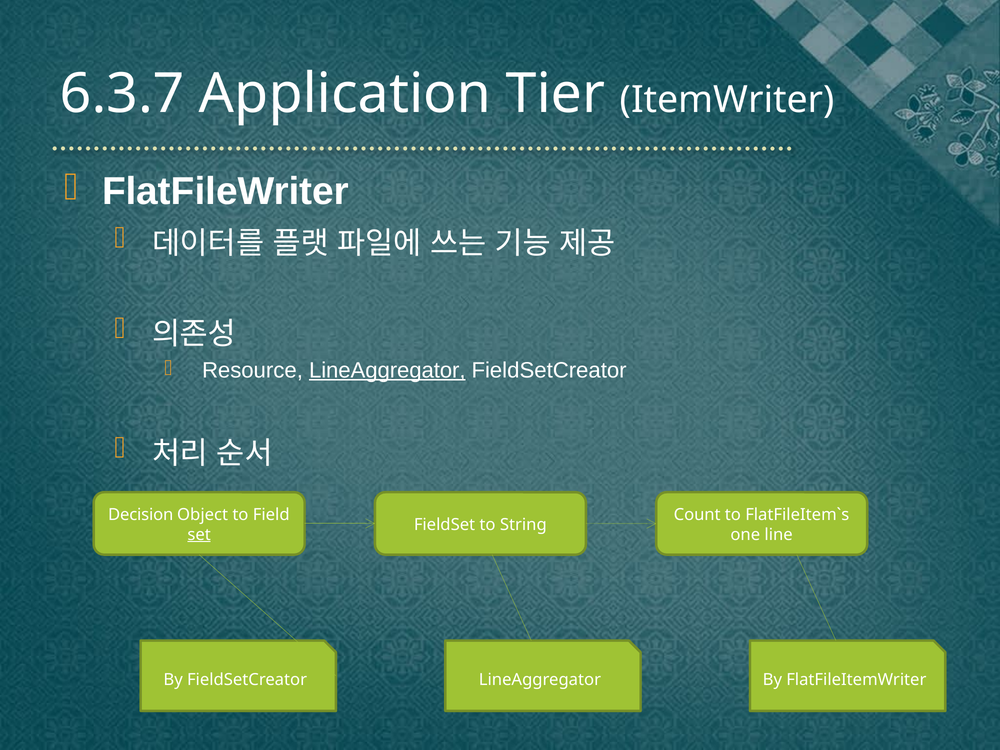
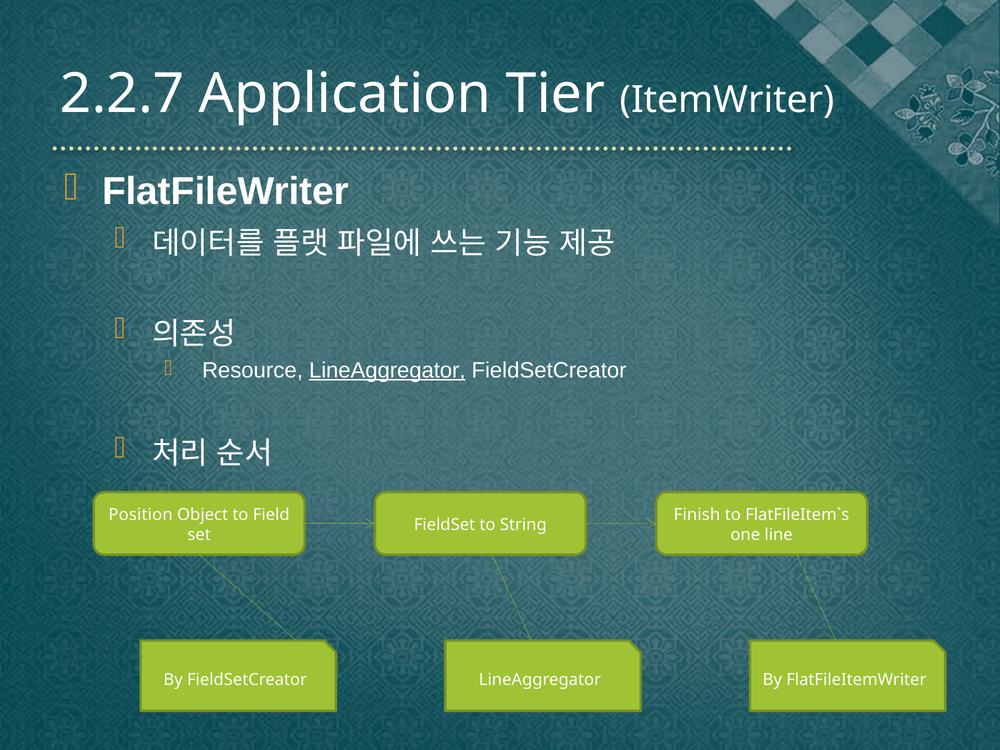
6.3.7: 6.3.7 -> 2.2.7 (122, 94)
Decision: Decision -> Position (141, 515)
Count: Count -> Finish (697, 515)
set underline: present -> none (199, 535)
